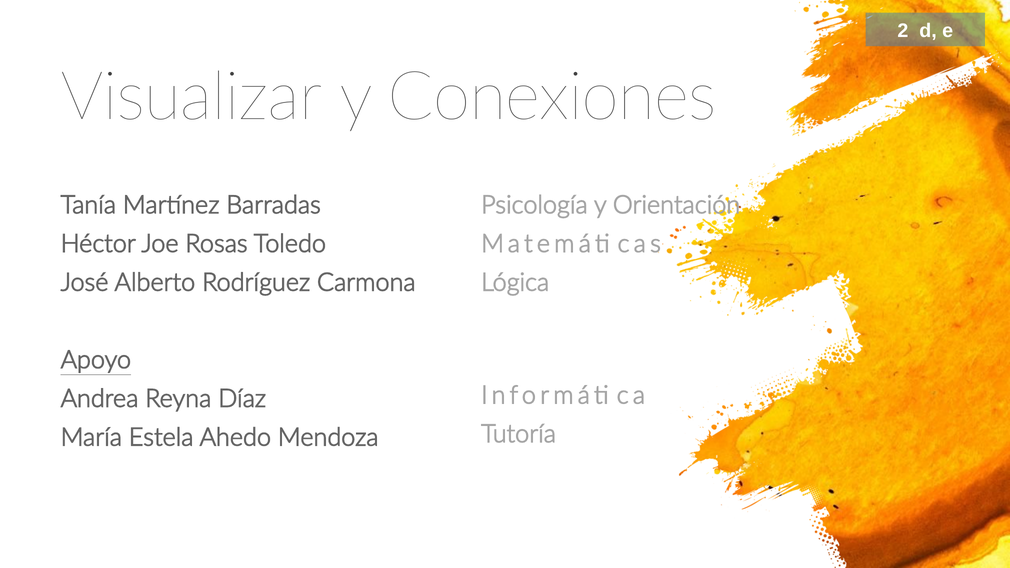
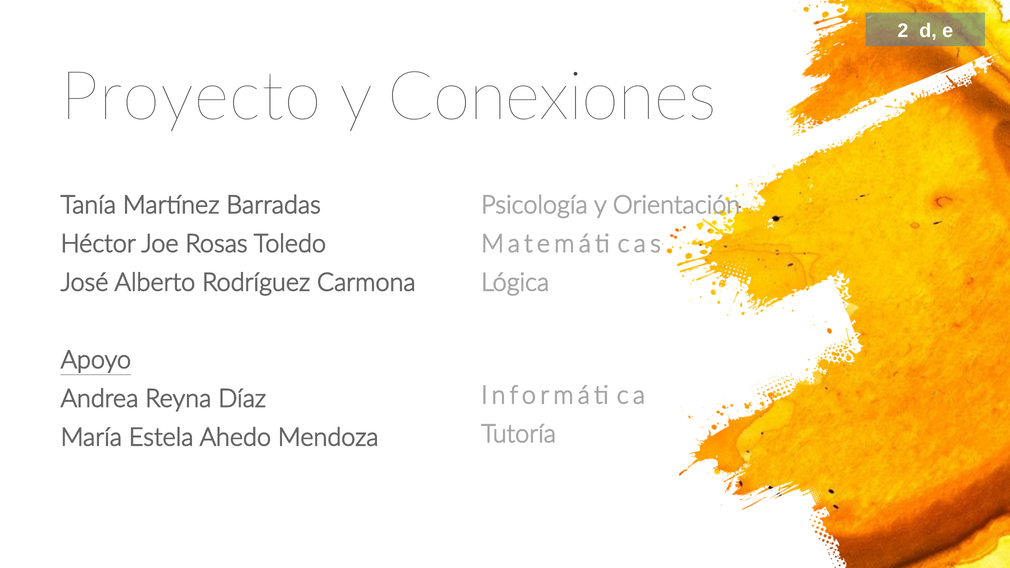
Visualizar: Visualizar -> Proyecto (191, 97)
